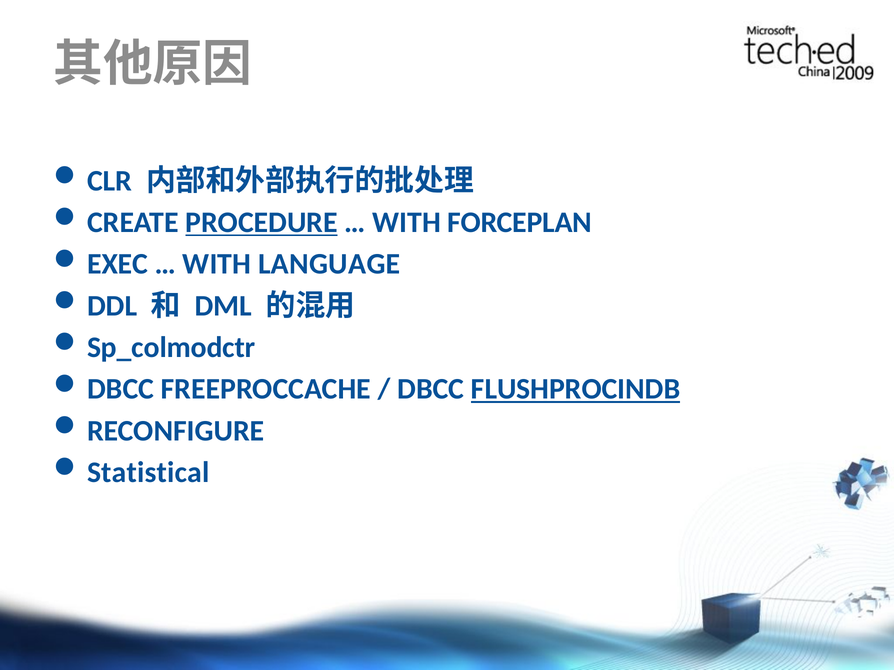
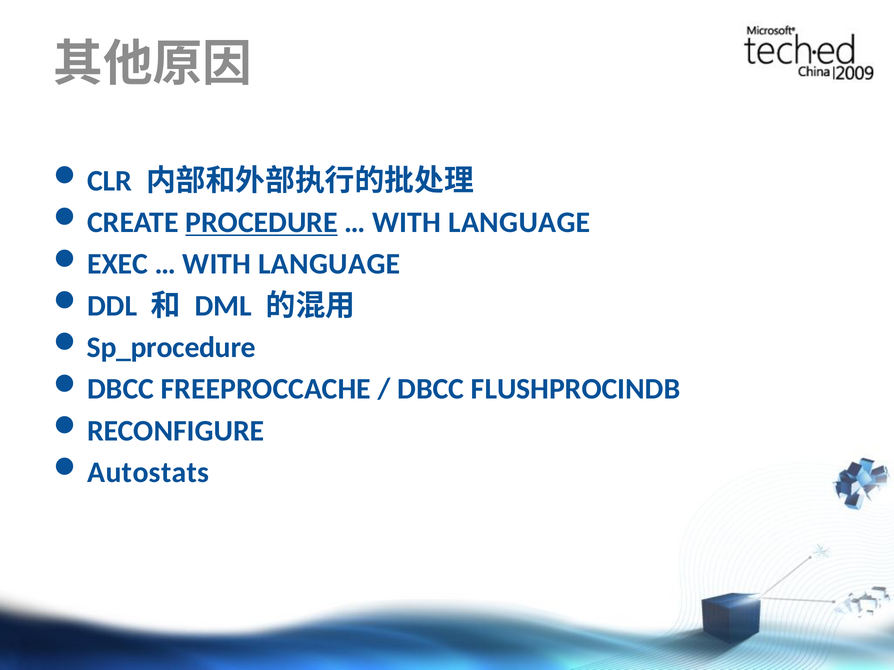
FORCEPLAN: FORCEPLAN -> LANGUAGE (519, 223)
Sp_colmodctr: Sp_colmodctr -> Sp_procedure (171, 348)
FLUSHPROCINDB underline: present -> none (576, 389)
Statistical: Statistical -> Autostats (148, 473)
